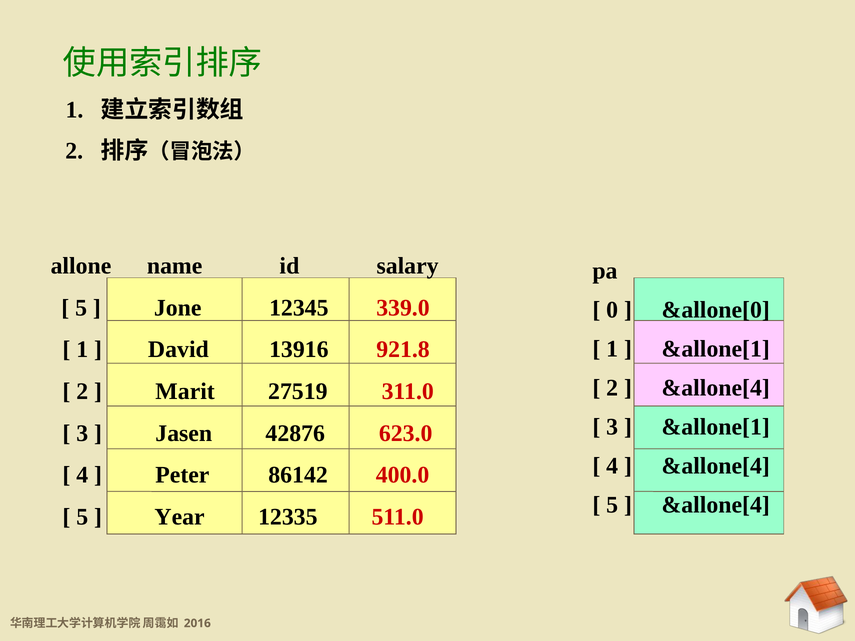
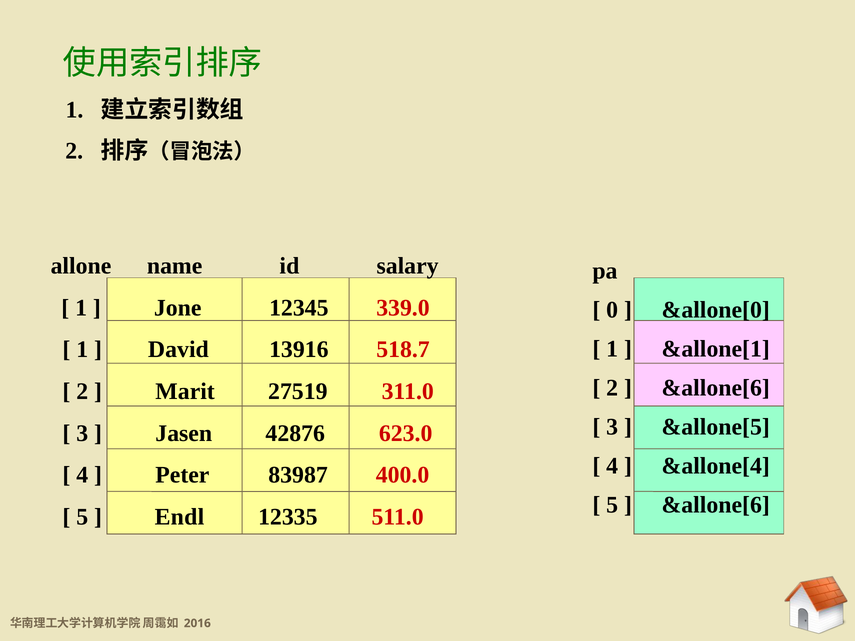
5: 5 -> 1 (81, 308)
921.8: 921.8 -> 518.7 (403, 350)
&allone[4: &allone[4 -> &allone[6 (716, 388)
&allone[1: &allone[1 -> &allone[5 (716, 427)
86142: 86142 -> 83987 (298, 475)
&allone[4: &allone[4 -> &allone[6 (716, 505)
Year: Year -> Endl (179, 517)
